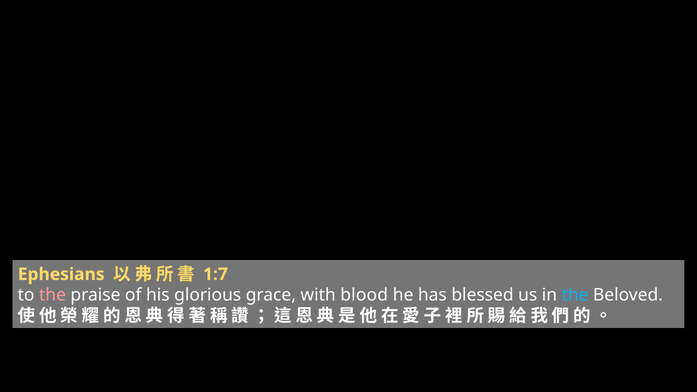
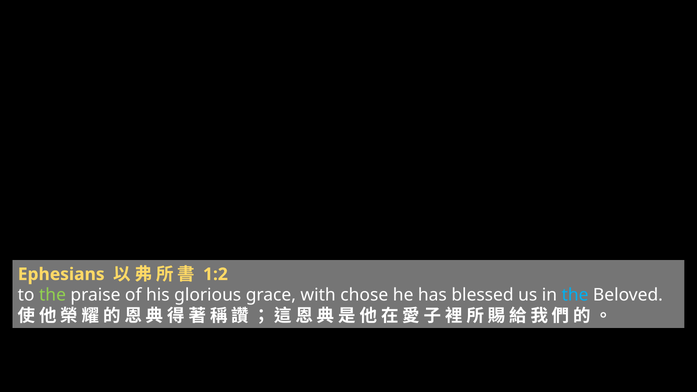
1:7: 1:7 -> 1:2 (215, 274)
the colour: pink -> light green (53, 295)
blood: blood -> chose (364, 295)
